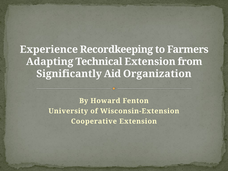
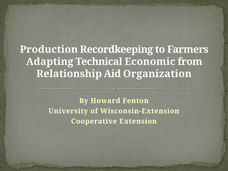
Experience: Experience -> Production (49, 49)
Technical Extension: Extension -> Economic (150, 62)
Significantly: Significantly -> Relationship (69, 74)
